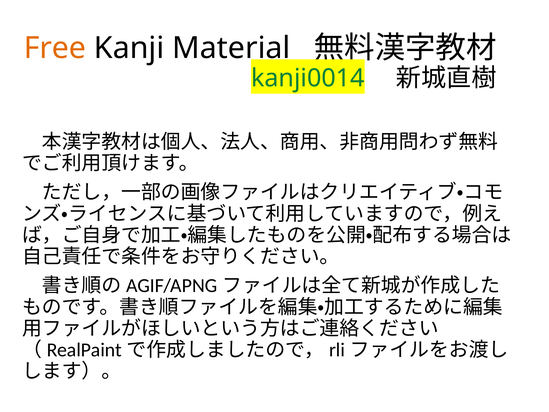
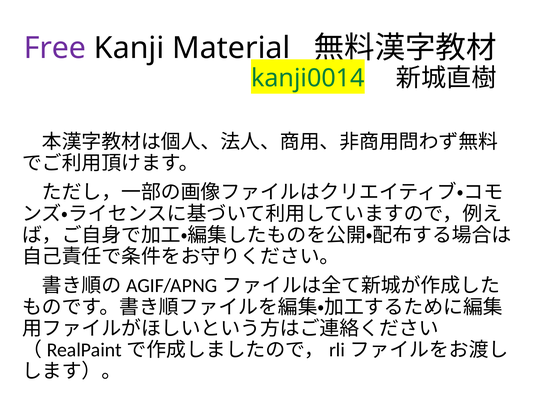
Free colour: orange -> purple (55, 48)
